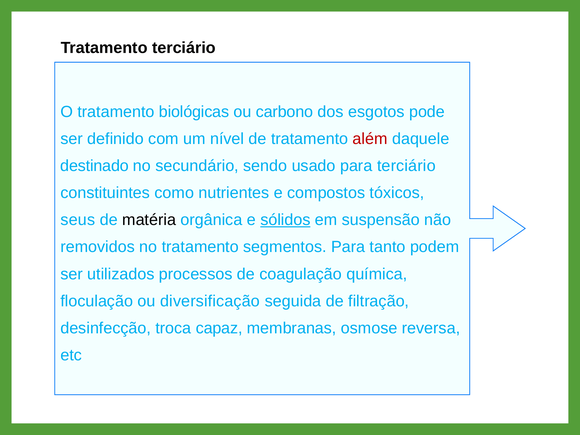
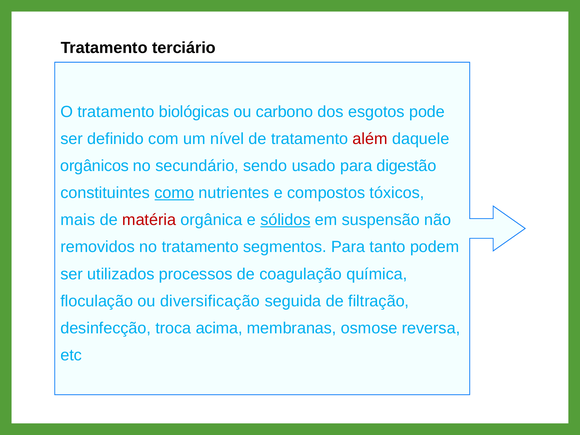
destinado: destinado -> orgânicos (95, 166)
para terciário: terciário -> digestão (406, 166)
como underline: none -> present (174, 193)
seus: seus -> mais (78, 220)
matéria colour: black -> red (149, 220)
capaz: capaz -> acima (219, 328)
